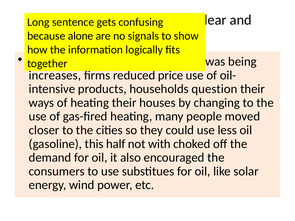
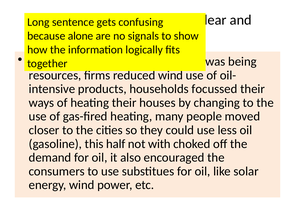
increases: increases -> resources (55, 75)
reduced price: price -> wind (171, 75)
question: question -> focussed (214, 89)
